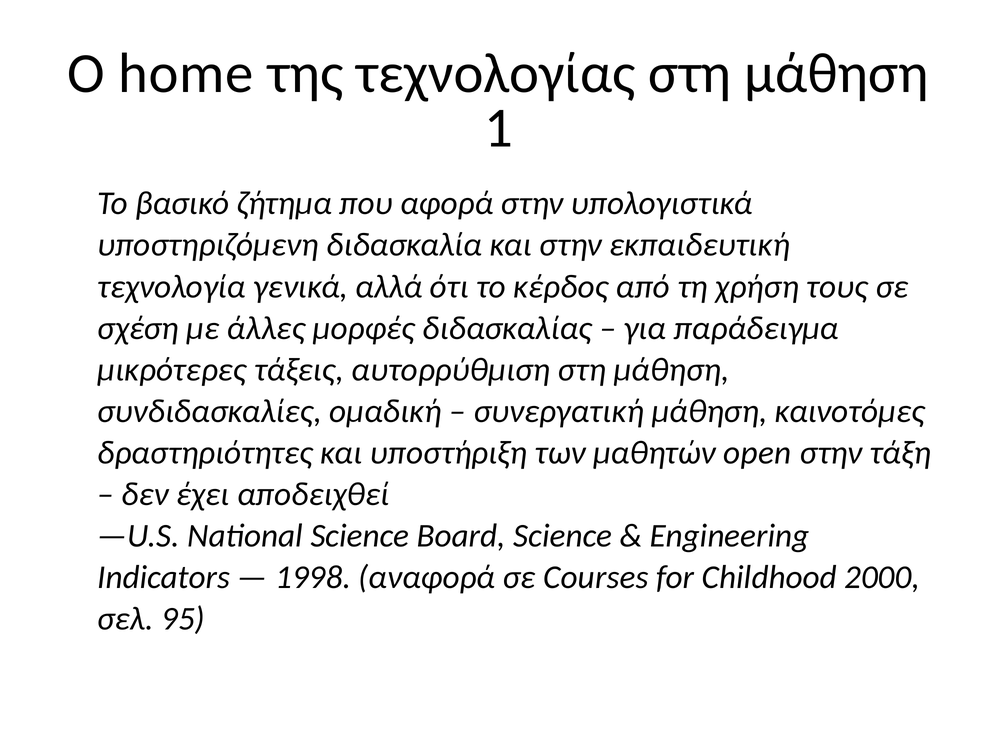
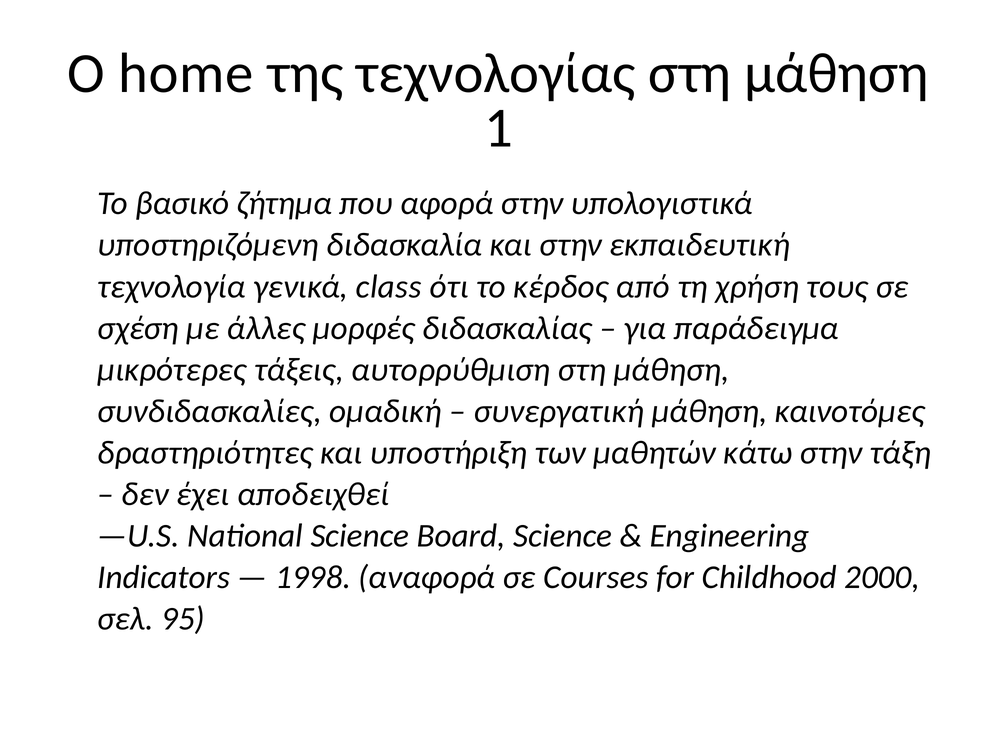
αλλά: αλλά -> class (389, 286)
open: open -> κάτω (758, 453)
